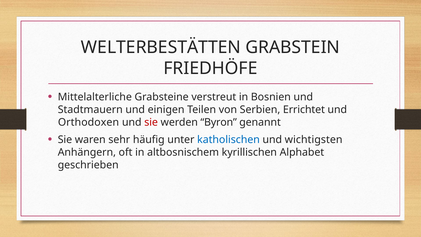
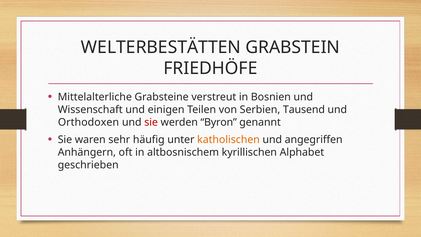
Stadtmauern: Stadtmauern -> Wissenschaft (90, 110)
Errichtet: Errichtet -> Tausend (304, 110)
katholischen colour: blue -> orange (228, 140)
wichtigsten: wichtigsten -> angegriffen (314, 140)
